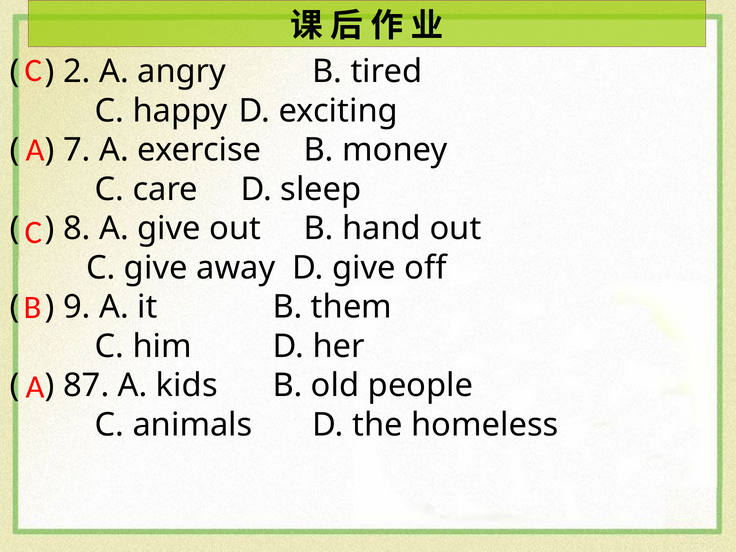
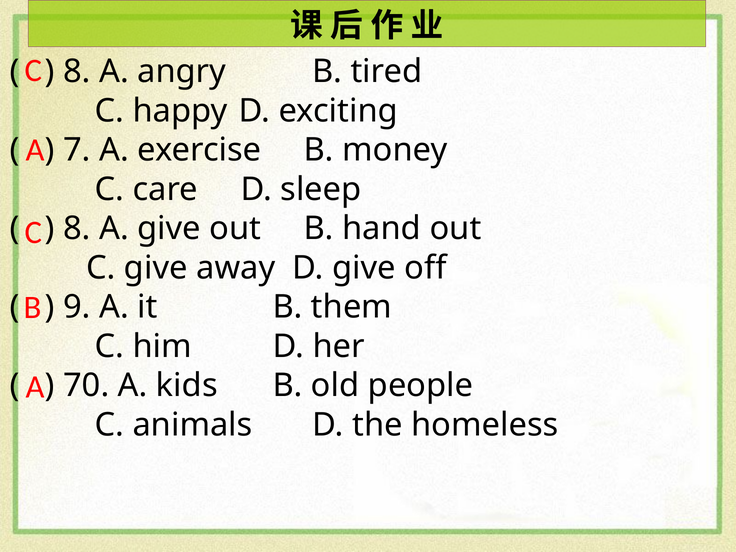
2: 2 -> 8 (77, 72)
87: 87 -> 70 (86, 386)
